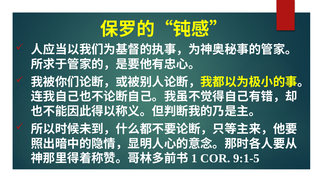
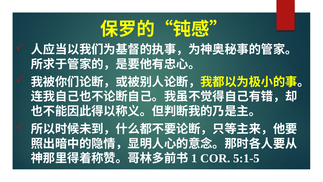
9:1-5: 9:1-5 -> 5:1-5 (246, 158)
